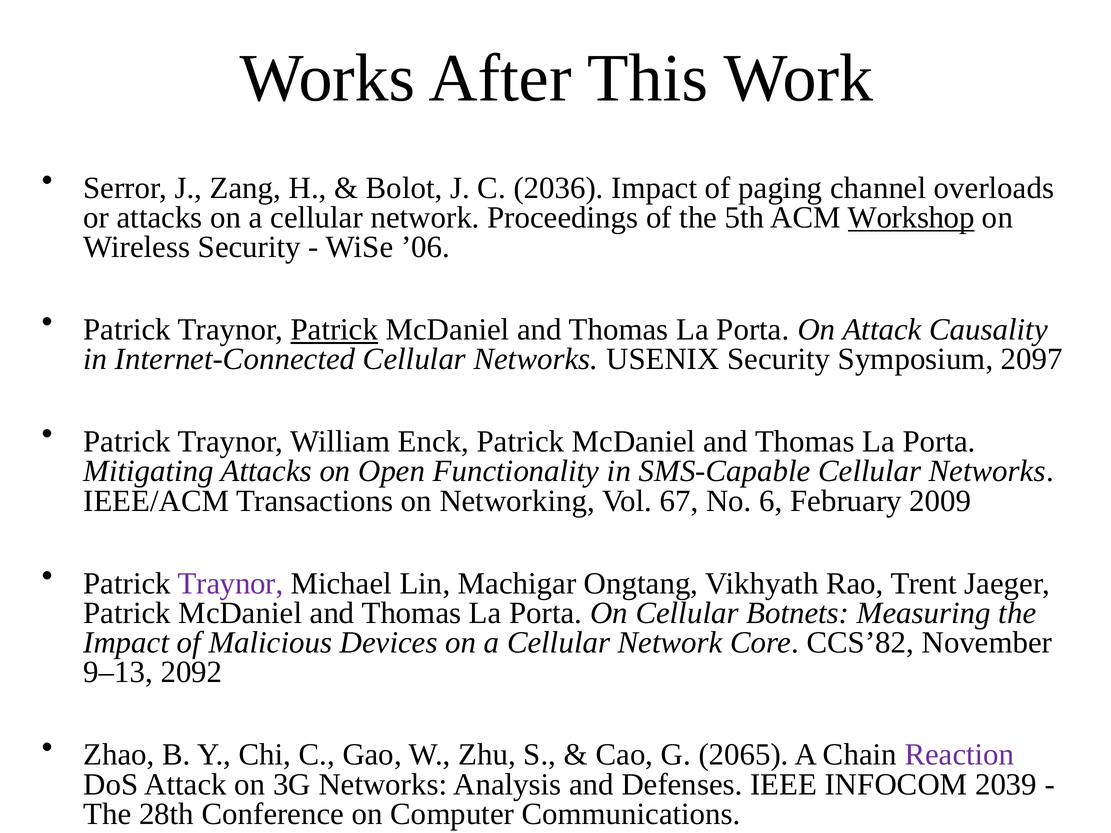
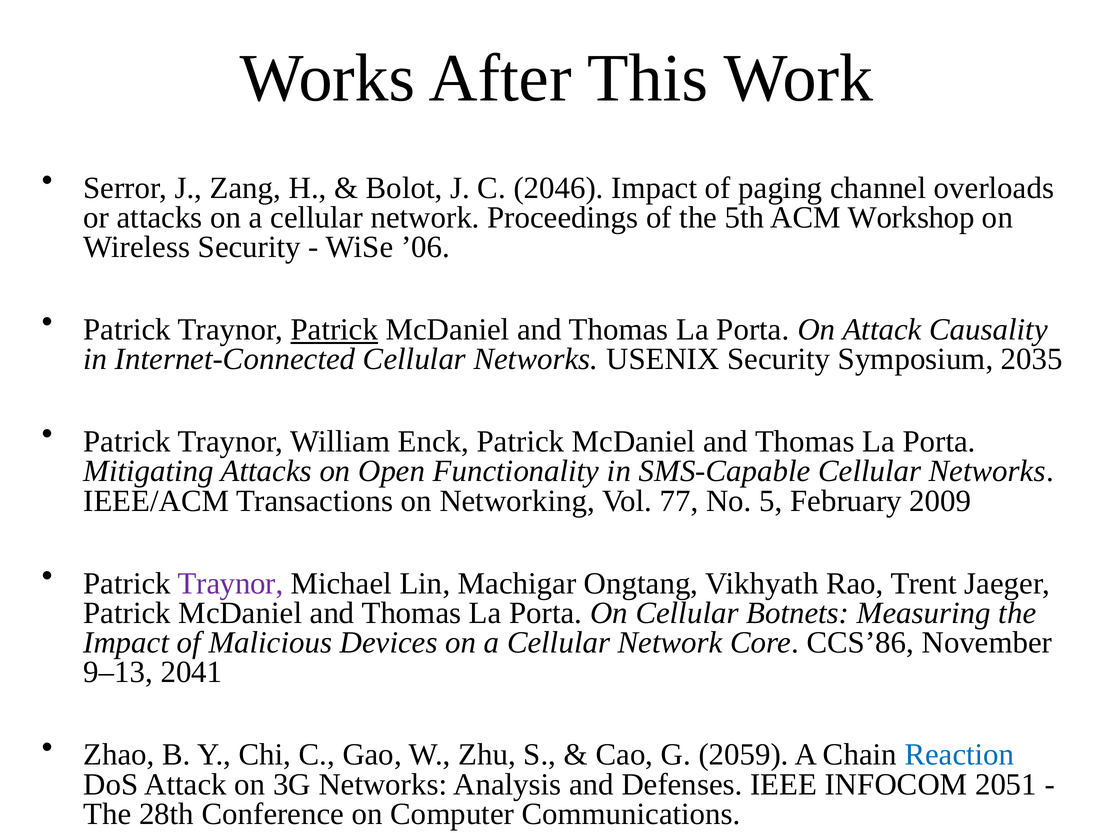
2036: 2036 -> 2046 (559, 188)
Workshop underline: present -> none (911, 218)
2097: 2097 -> 2035 (1032, 359)
67: 67 -> 77 (679, 501)
6: 6 -> 5 (771, 501)
CCS’82: CCS’82 -> CCS’86 (860, 643)
2092: 2092 -> 2041 (191, 673)
2065: 2065 -> 2059 (744, 755)
Reaction colour: purple -> blue (959, 755)
2039: 2039 -> 2051 (1006, 785)
